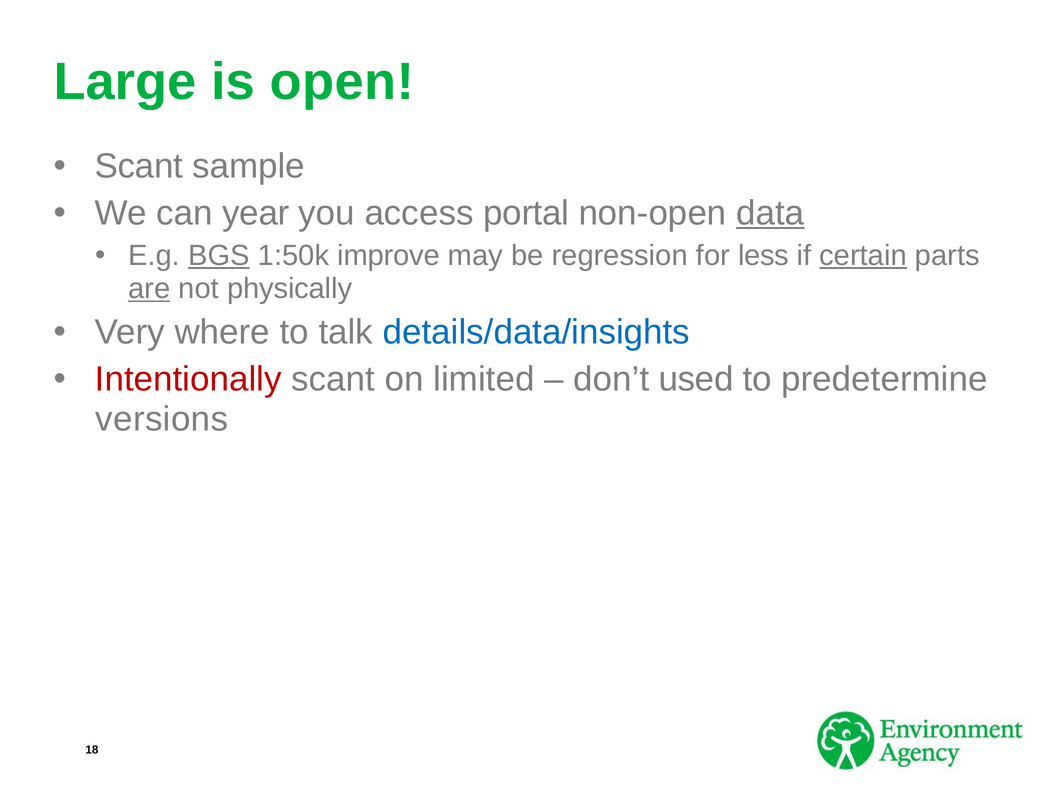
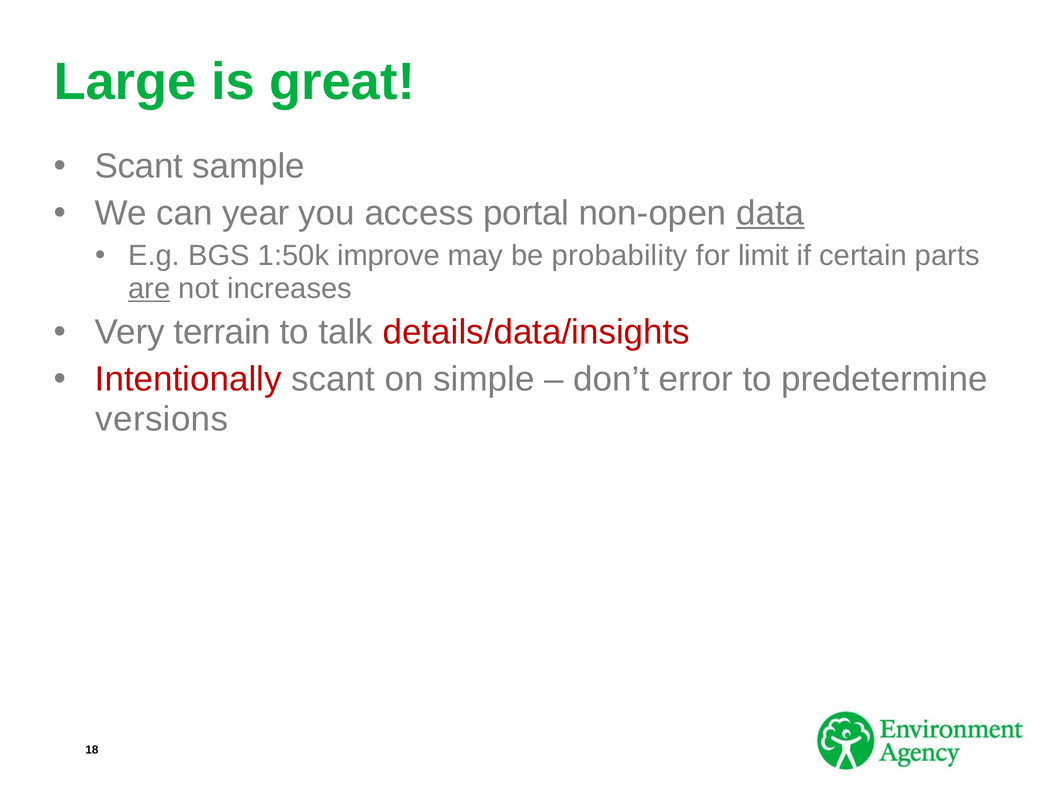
open: open -> great (342, 82)
BGS underline: present -> none (219, 255)
regression: regression -> probability (620, 255)
less: less -> limit (764, 255)
certain underline: present -> none (863, 255)
physically: physically -> increases (290, 289)
where: where -> terrain (222, 332)
details/data/insights colour: blue -> red (536, 332)
limited: limited -> simple (484, 379)
used: used -> error (696, 379)
